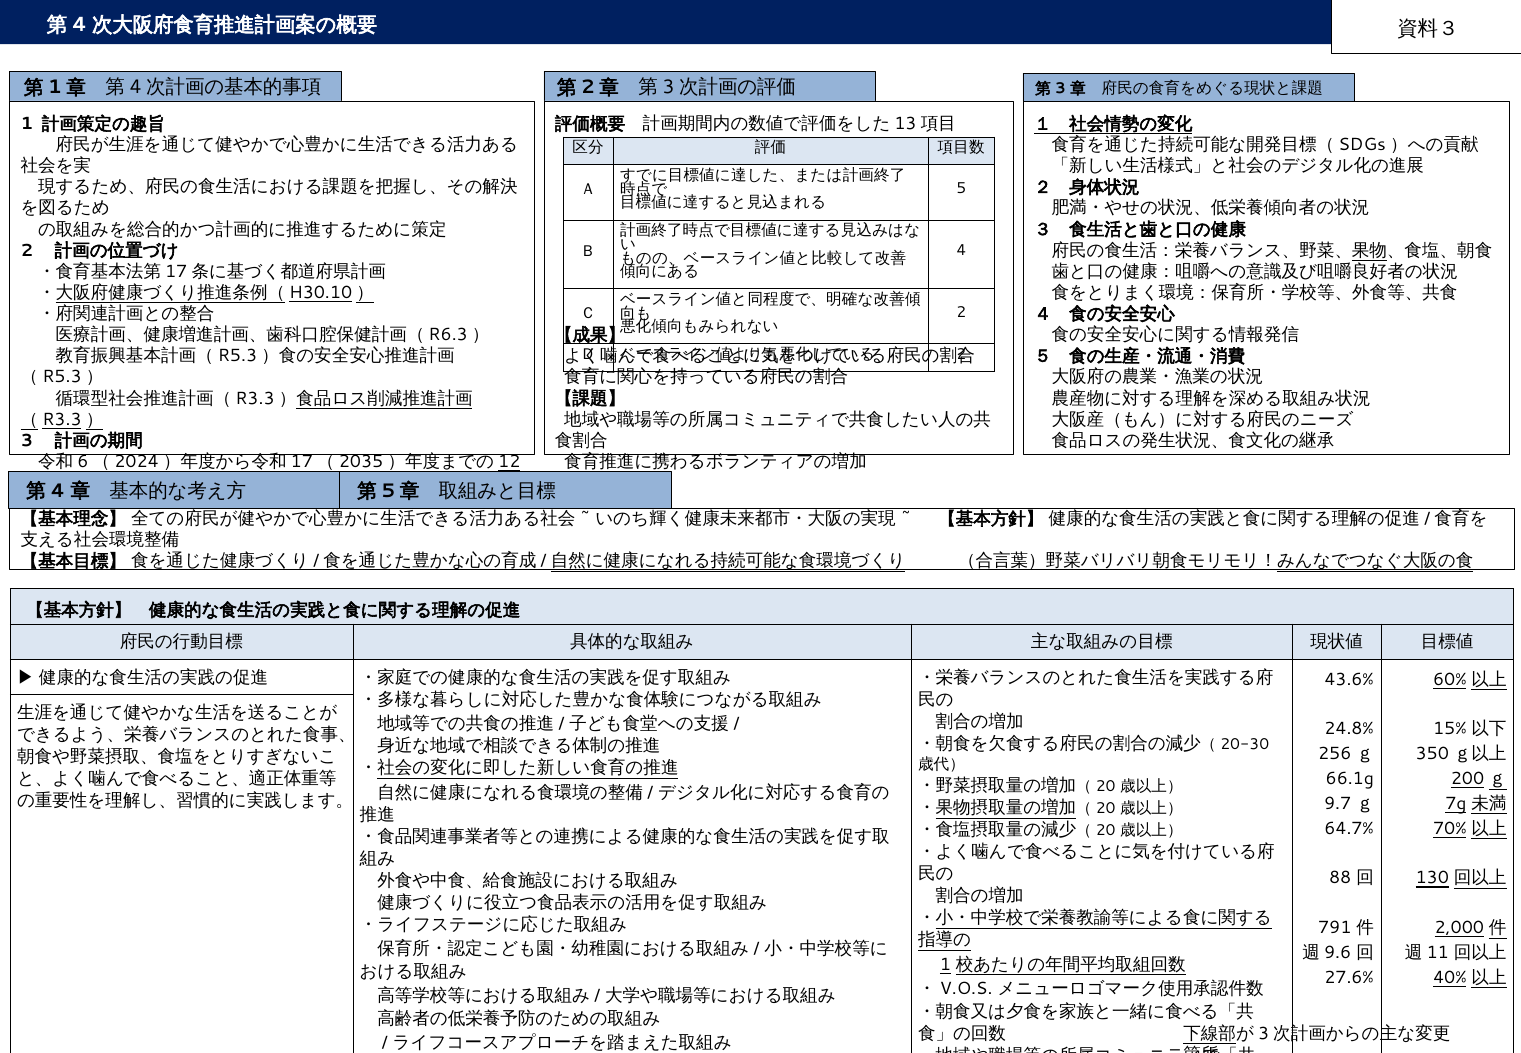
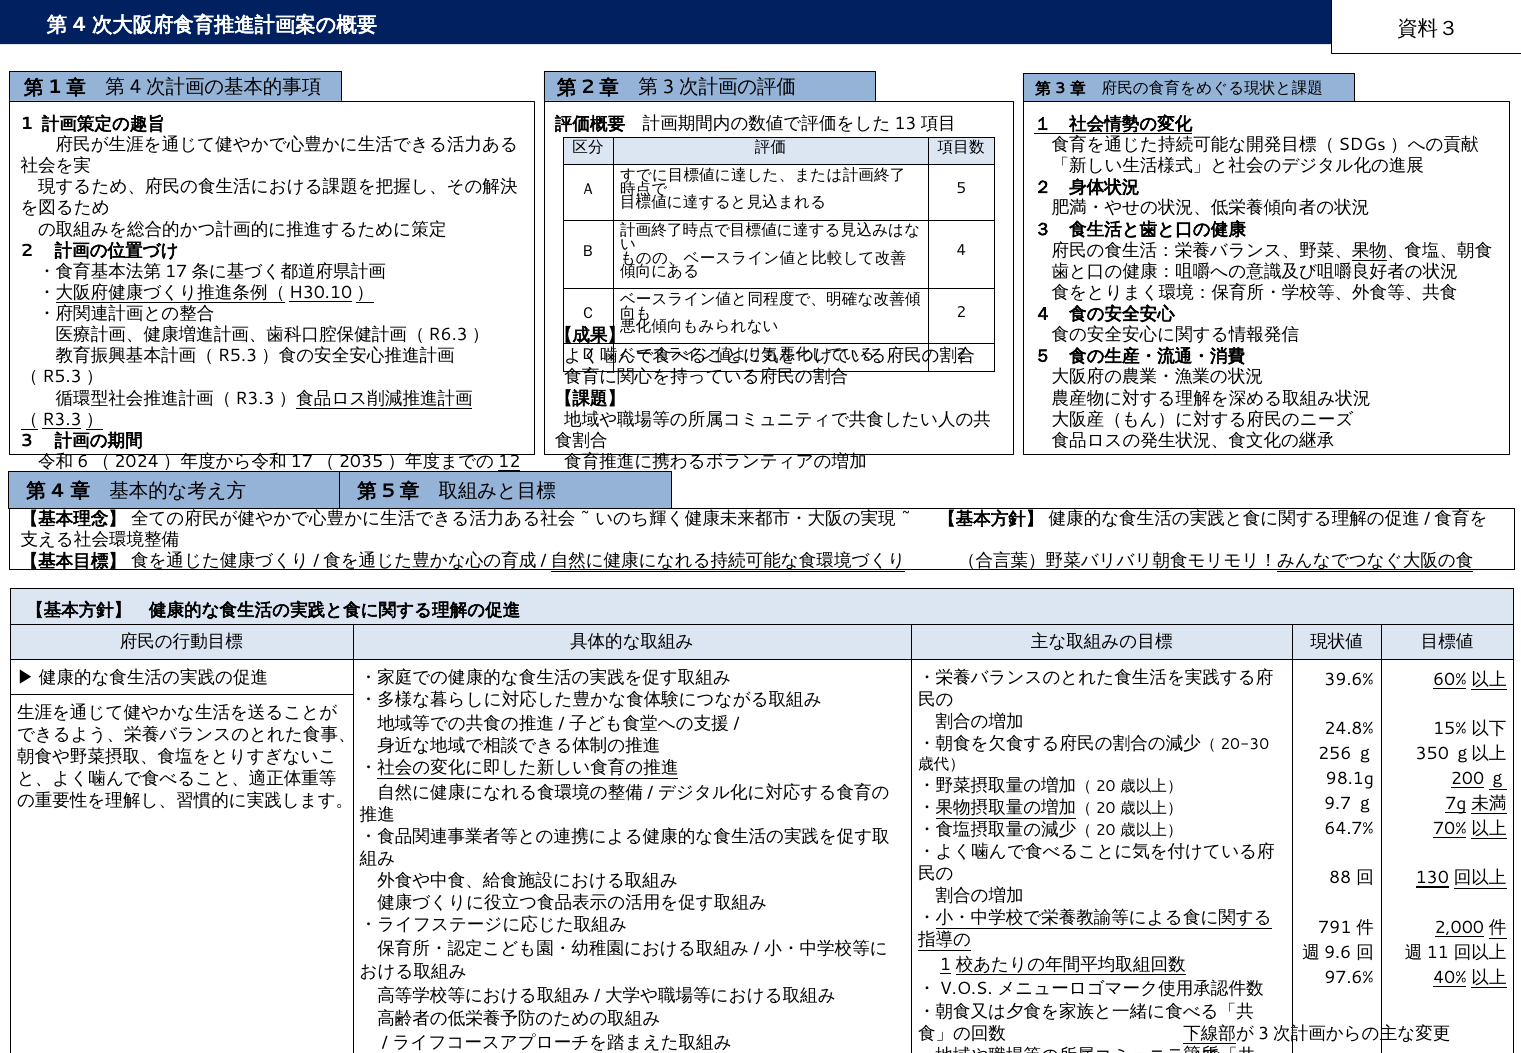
43.6%: 43.6% -> 39.6% (1349, 680)
66.1g: 66.1g -> 98.1g (1350, 779)
27.6%: 27.6% -> 97.6% (1349, 977)
